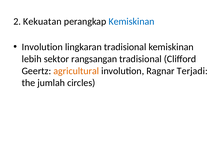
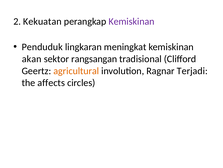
Kemiskinan colour: blue -> purple (132, 21)
Involution: Involution -> Penduduk (42, 47)
lingkaran tradisional: tradisional -> meningkat (125, 47)
lebih: lebih -> akan (32, 59)
jumlah: jumlah -> affects (51, 82)
